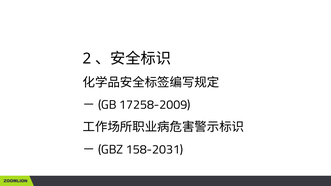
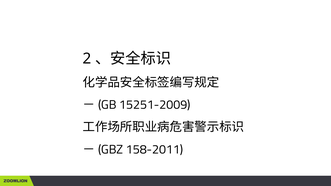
17258-2009: 17258-2009 -> 15251-2009 (155, 105)
158-2031: 158-2031 -> 158-2011 (155, 150)
